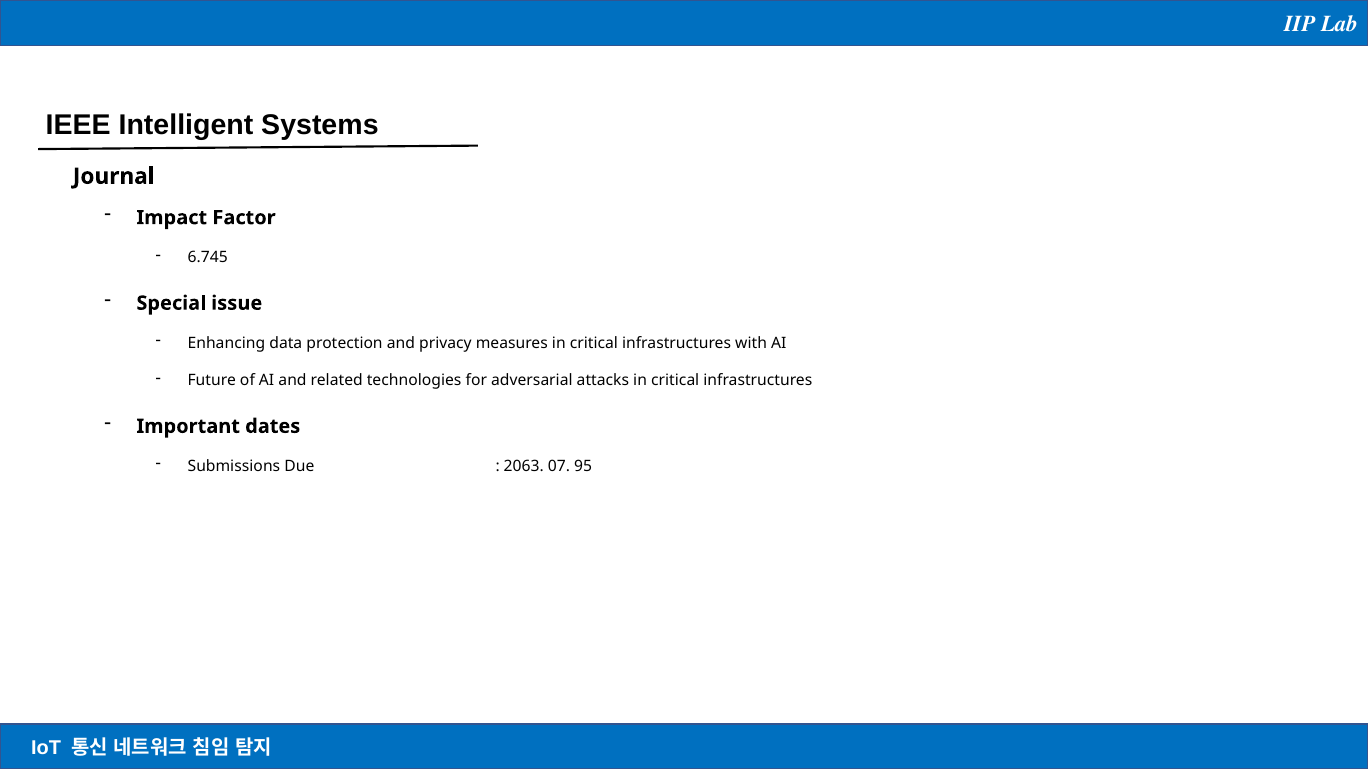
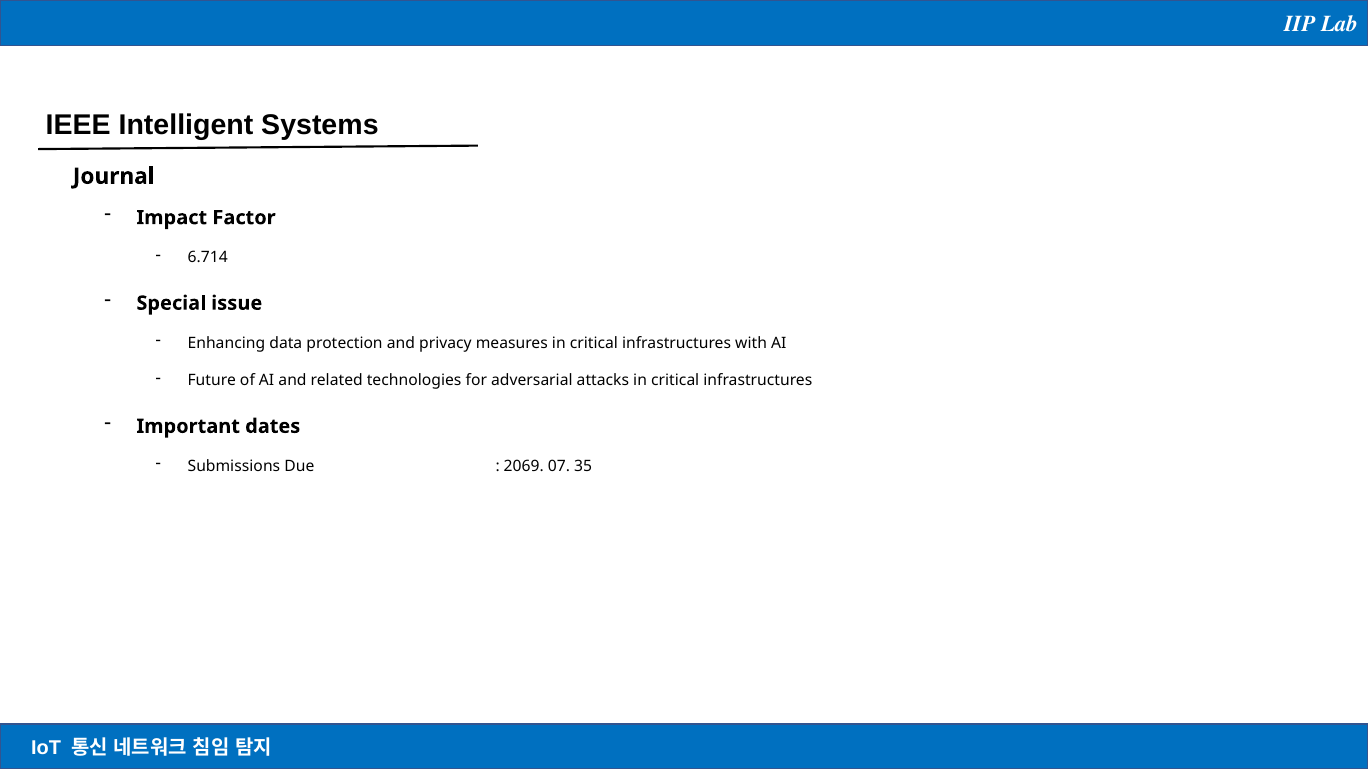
6.745: 6.745 -> 6.714 (208, 258)
2063: 2063 -> 2069 (524, 466)
95: 95 -> 35 (583, 466)
